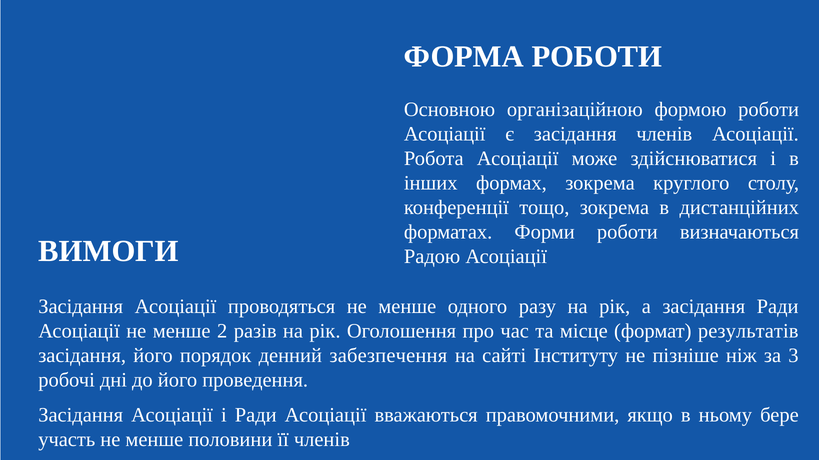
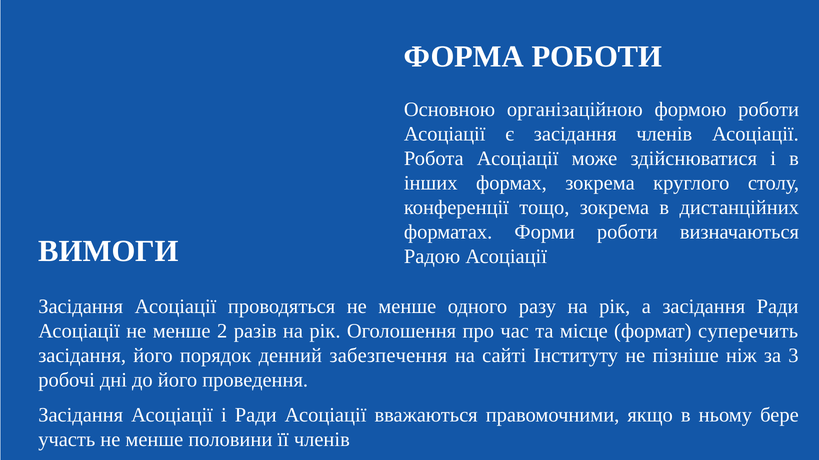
результатів: результатів -> суперечить (748, 332)
